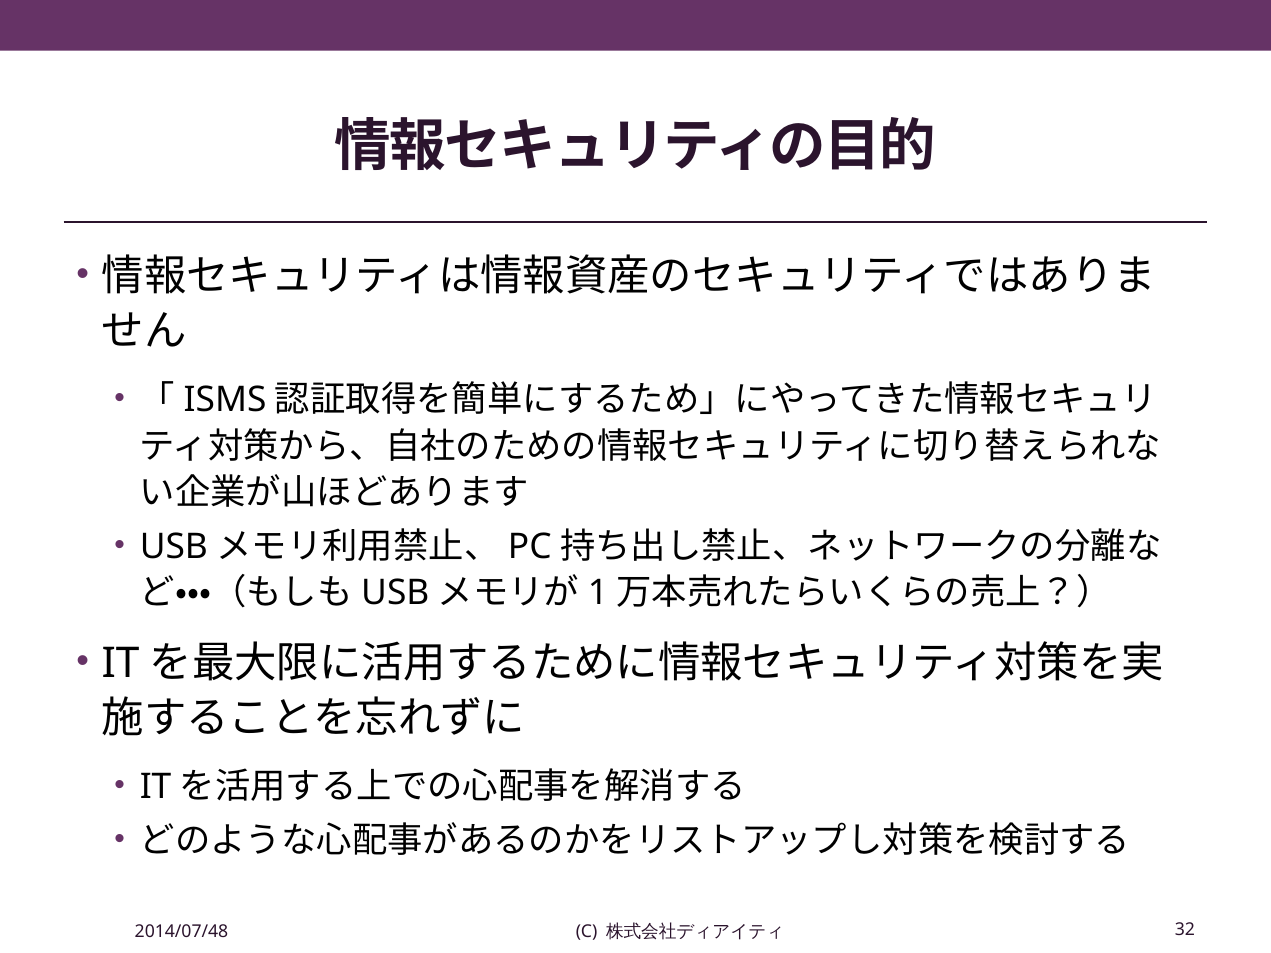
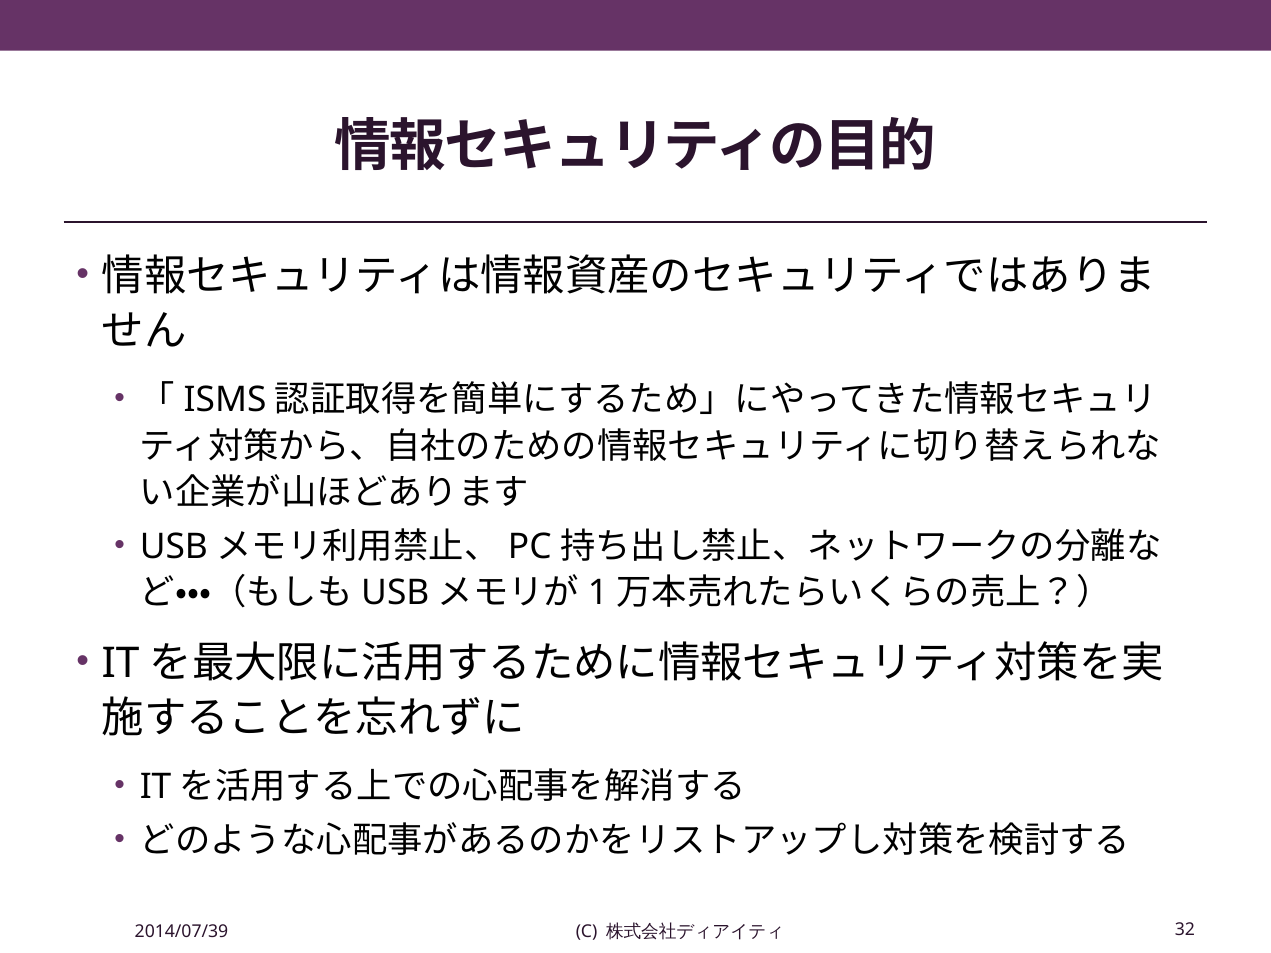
2014/07/48: 2014/07/48 -> 2014/07/39 (181, 932)
